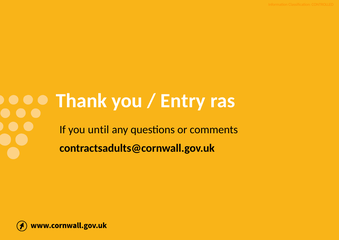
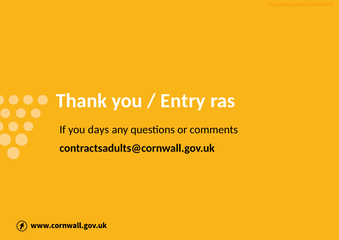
until: until -> days (98, 130)
